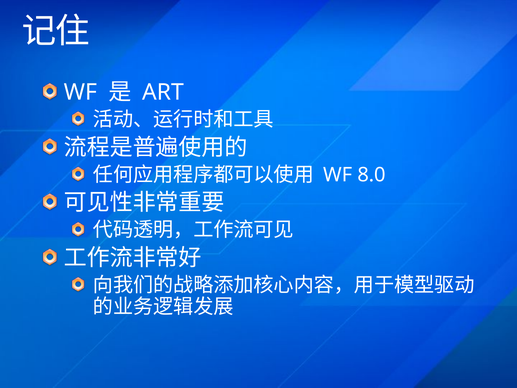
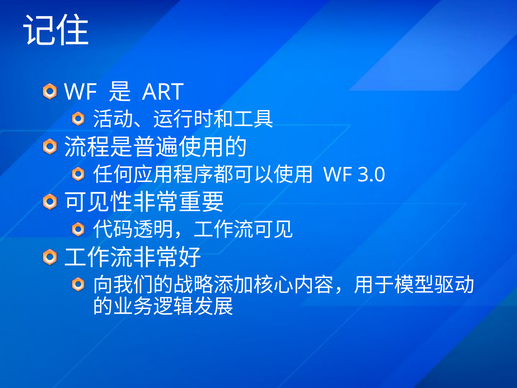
8.0: 8.0 -> 3.0 (372, 175)
